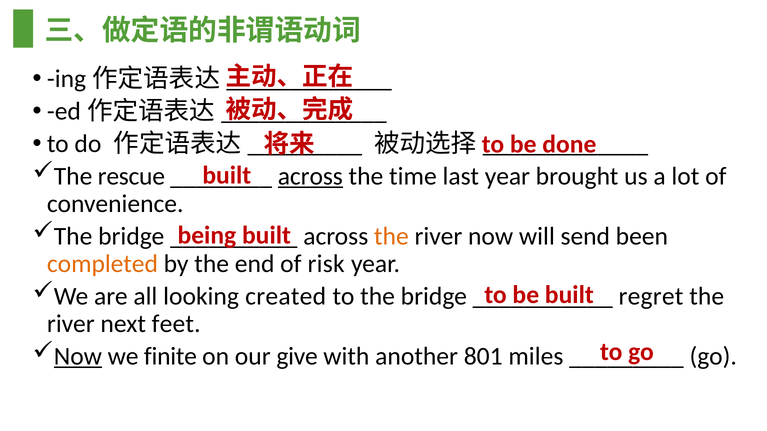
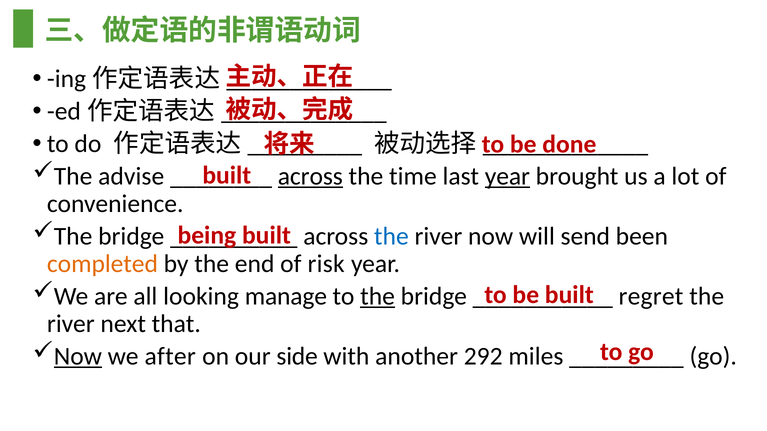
rescue: rescue -> advise (131, 176)
year underline: none -> present (507, 176)
the colour: orange -> blue (391, 236)
created: created -> manage (286, 296)
the underline: none -> present (378, 296)
feet: feet -> that (176, 324)
finite: finite -> after (170, 357)
give: give -> side (297, 357)
801: 801 -> 292 (483, 357)
